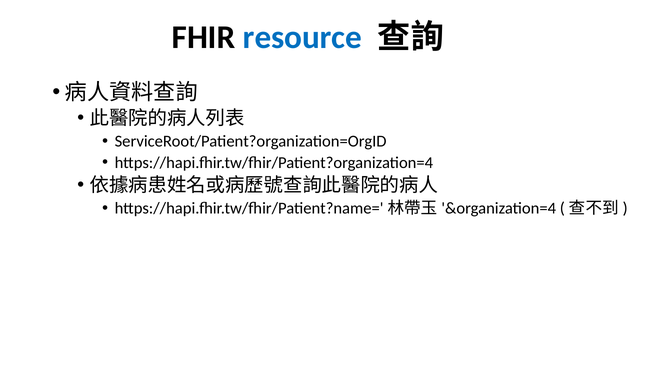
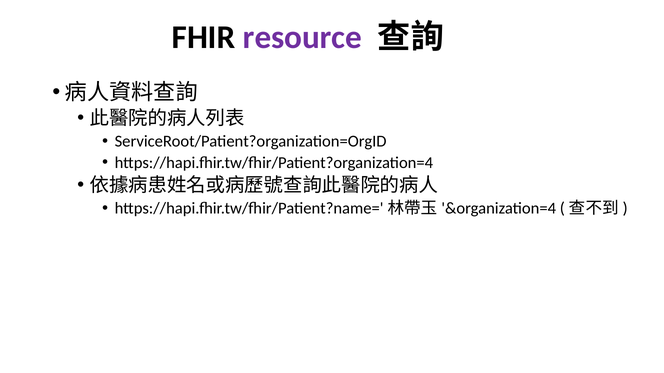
resource colour: blue -> purple (302, 37)
